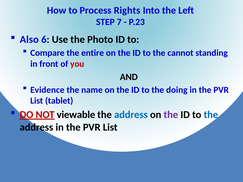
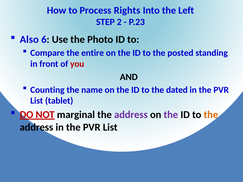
7: 7 -> 2 (119, 22)
cannot: cannot -> posted (180, 53)
Evidence: Evidence -> Counting (47, 90)
doing: doing -> dated (177, 90)
viewable: viewable -> marginal (76, 115)
address colour: blue -> purple (131, 115)
the colour: blue -> orange (211, 115)
